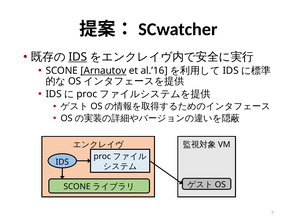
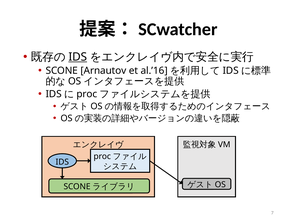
Arnautov underline: present -> none (103, 71)
